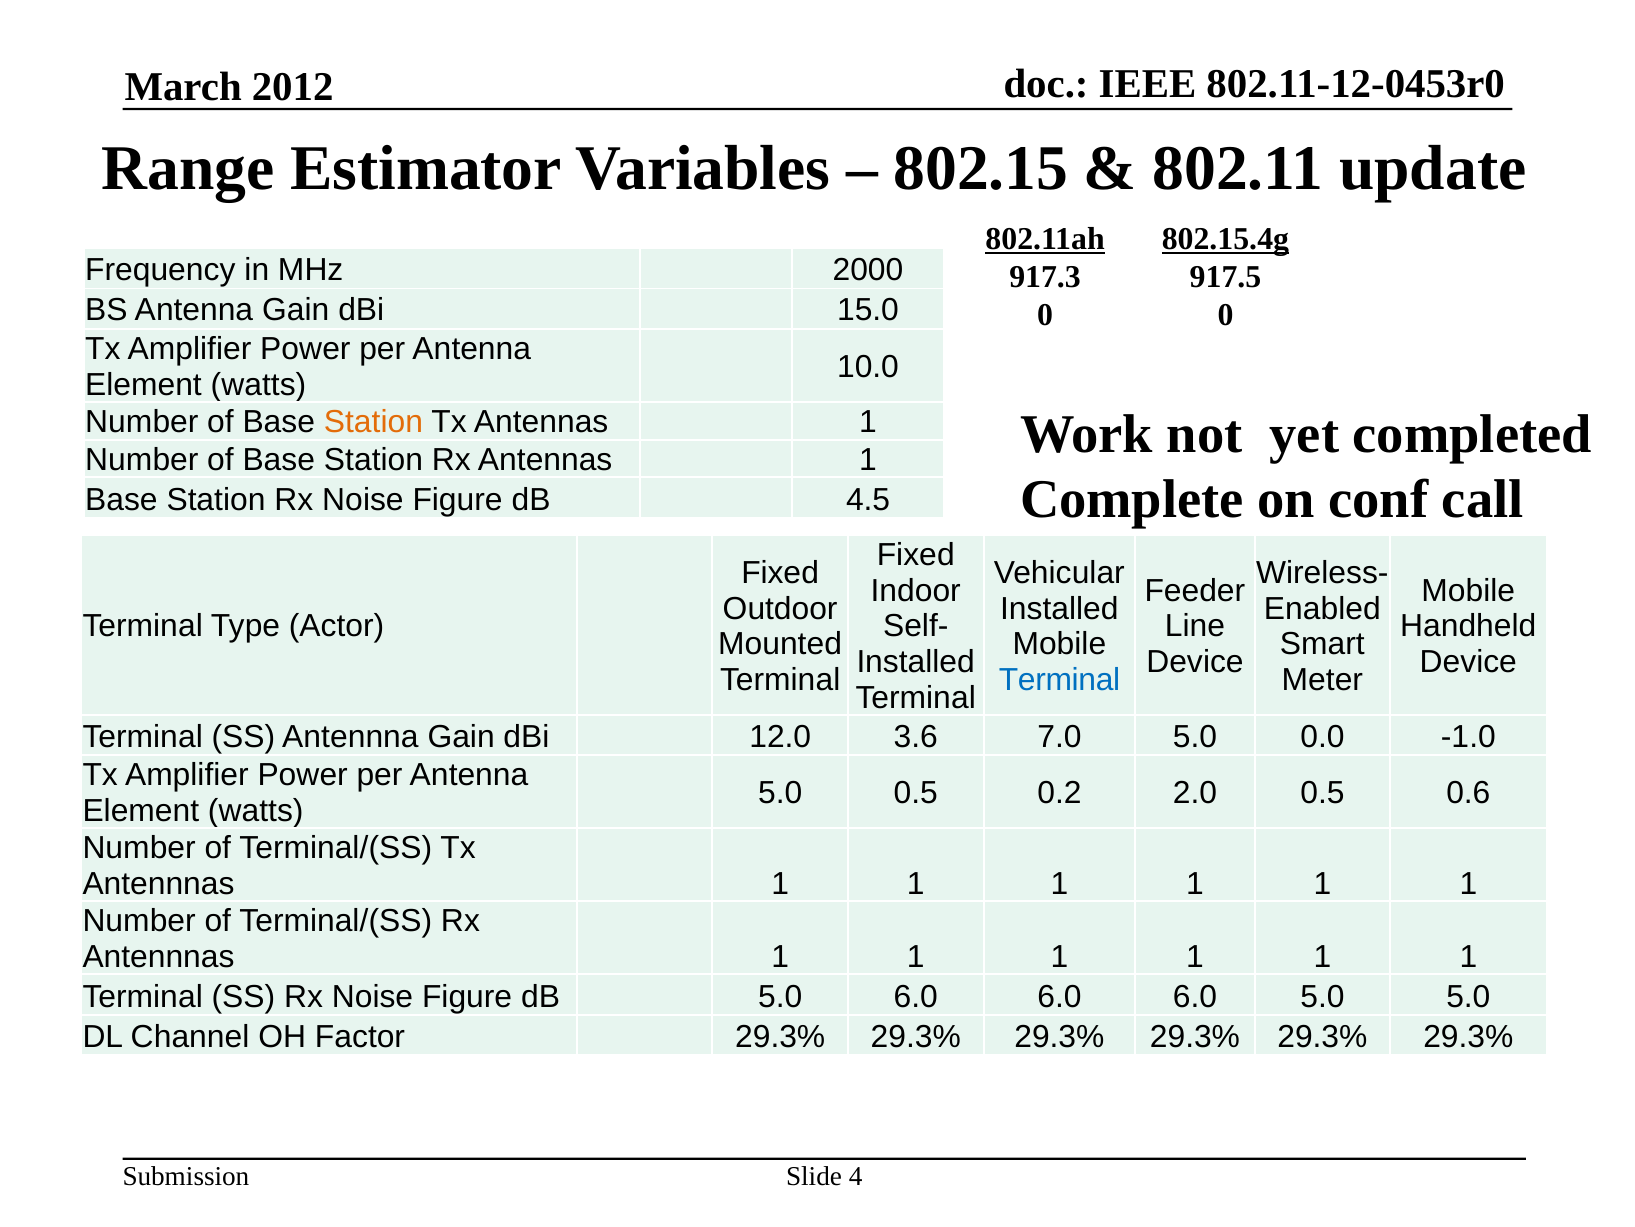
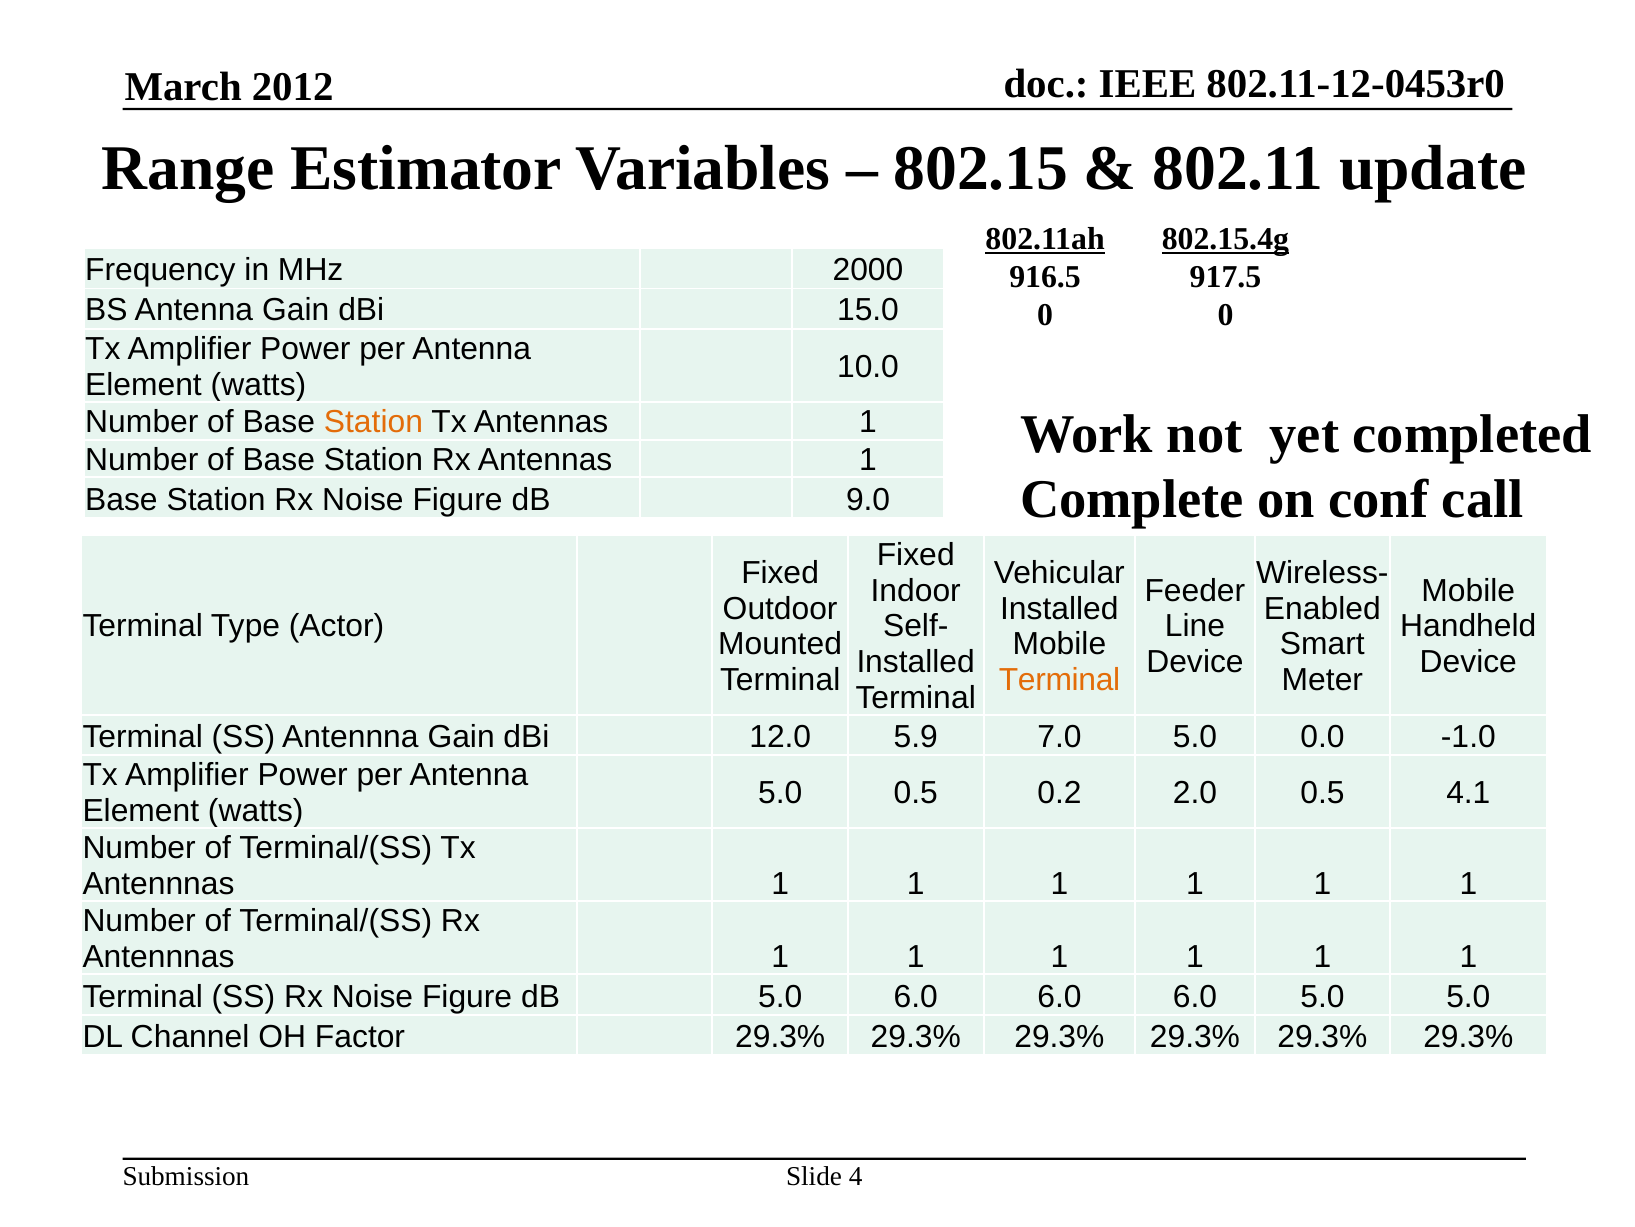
917.3: 917.3 -> 916.5 (1045, 277)
4.5: 4.5 -> 9.0 (868, 500)
Terminal colour: blue -> orange (1060, 680)
3.6: 3.6 -> 5.9 (916, 736)
0.6: 0.6 -> 4.1 (1468, 793)
